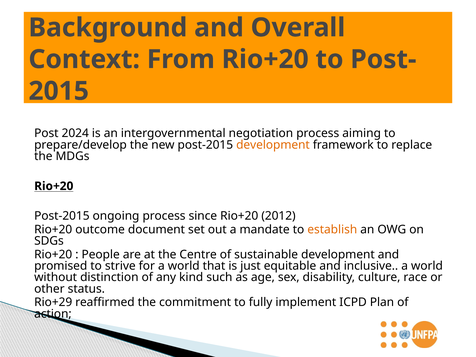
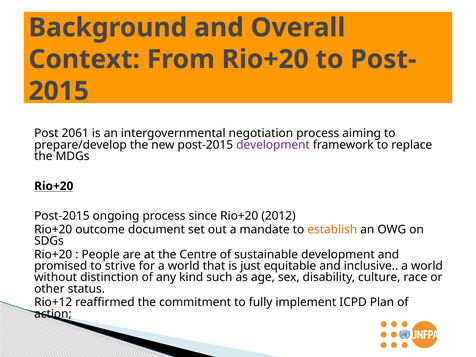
2024: 2024 -> 2061 (75, 133)
development colour: orange -> purple (273, 145)
Rio+29: Rio+29 -> Rio+12 (53, 302)
